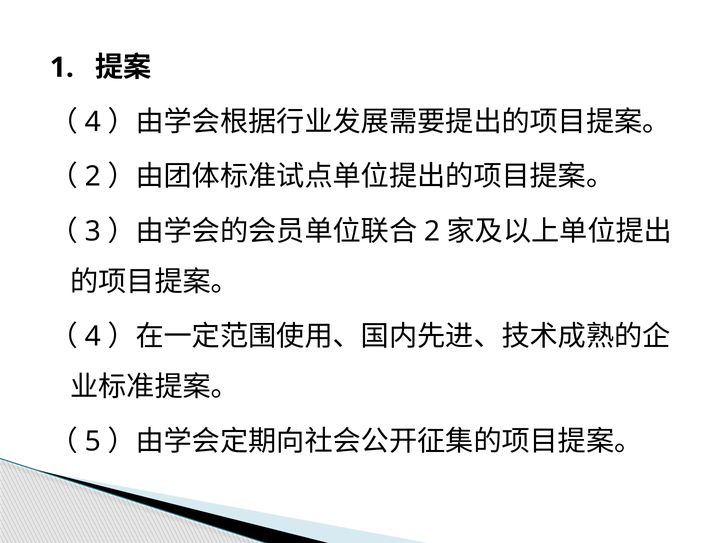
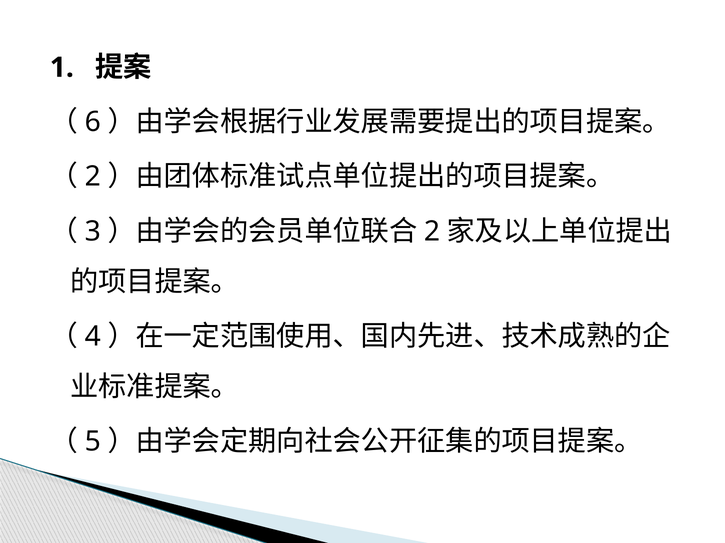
4: 4 -> 6 (93, 122)
